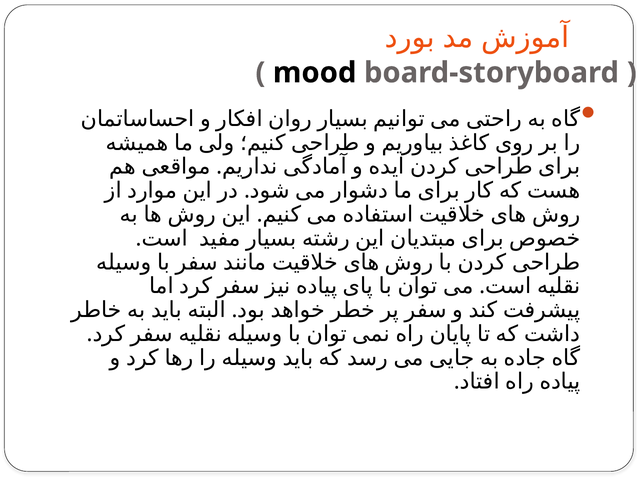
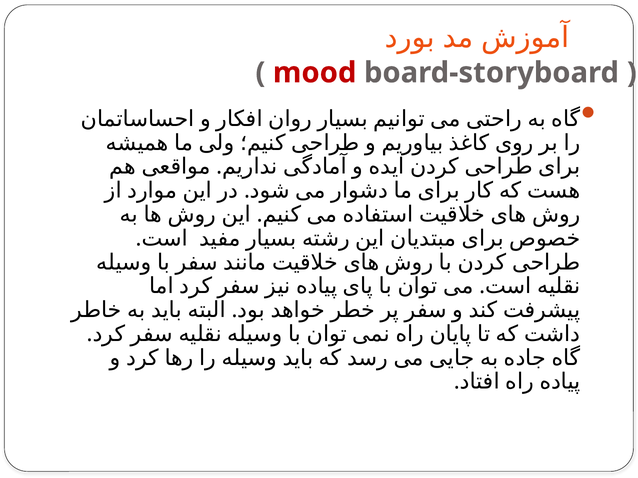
mood colour: black -> red (315, 73)
